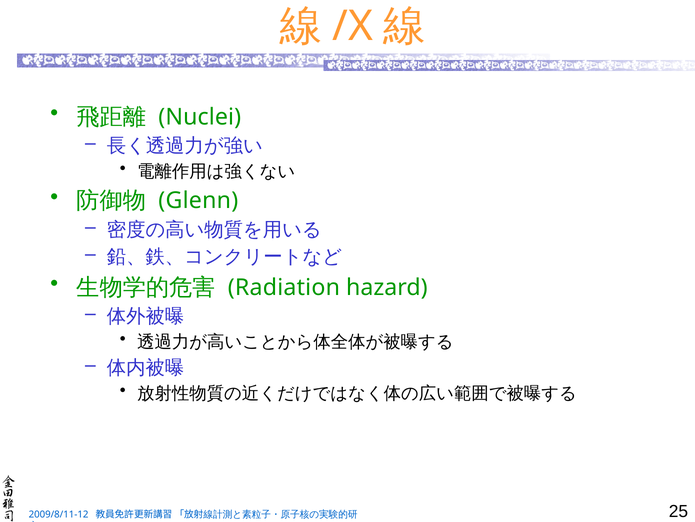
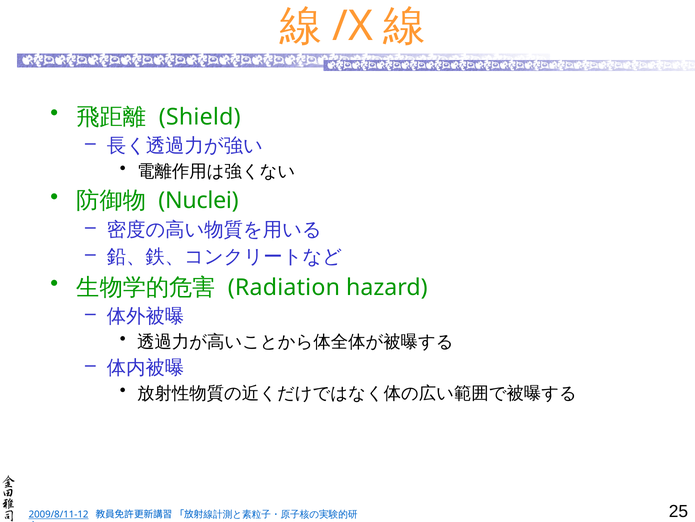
Nuclei: Nuclei -> Shield (200, 117)
Glenn: Glenn -> Nuclei (199, 201)
2009/8/11-12 underline: none -> present (59, 514)
